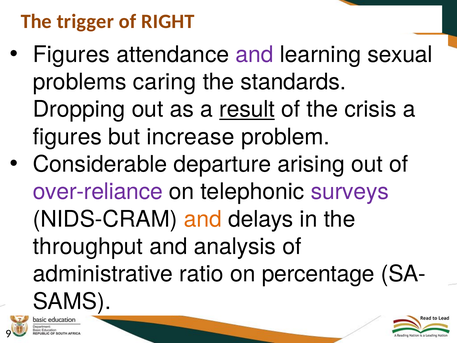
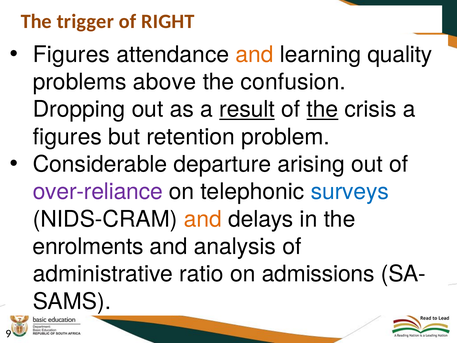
and colour: purple -> orange (255, 54)
sexual: sexual -> quality (400, 54)
caring: caring -> above (165, 82)
standards: standards -> confusion (293, 82)
the underline: none -> present (322, 109)
increase: increase -> retention (191, 137)
surveys colour: purple -> blue (350, 192)
throughput: throughput -> enrolments (88, 246)
percentage: percentage -> admissions (318, 274)
